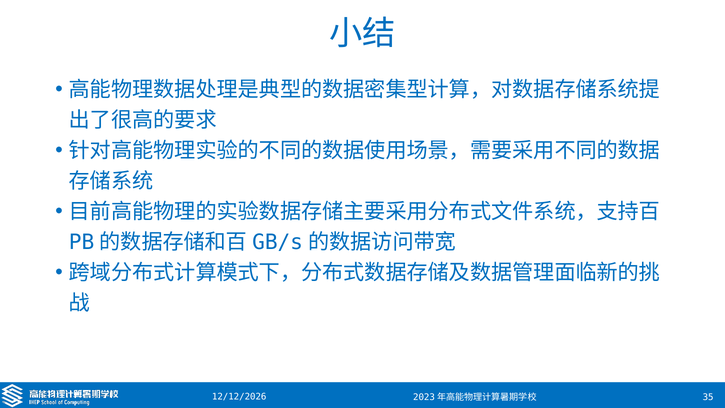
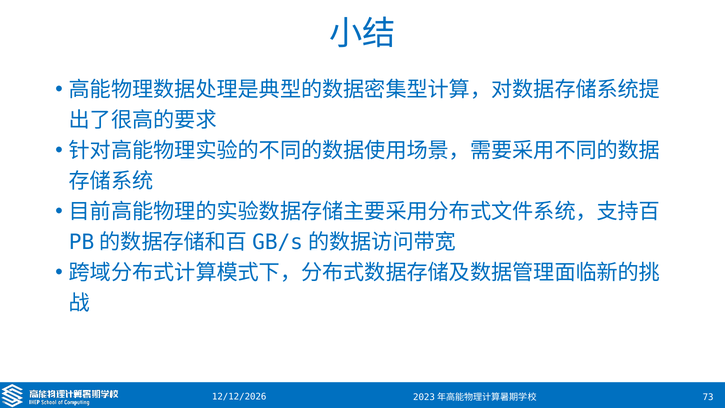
35: 35 -> 73 (708, 397)
